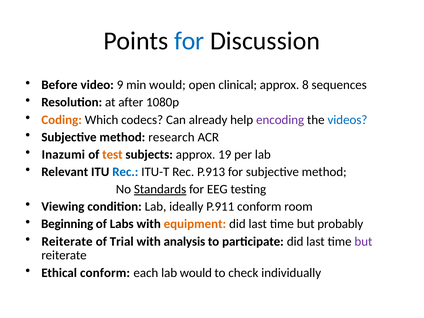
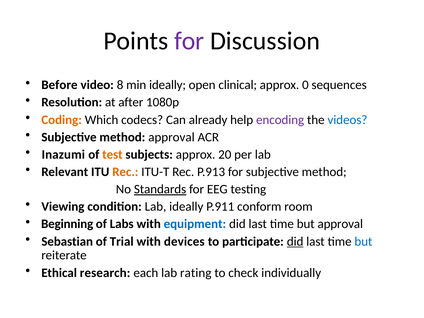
for colour: blue -> purple (189, 41)
9: 9 -> 8 (120, 85)
min would: would -> ideally (168, 85)
8: 8 -> 0 (305, 85)
method research: research -> approval (171, 137)
19: 19 -> 20 (225, 155)
Rec colour: blue -> orange (125, 172)
equipment colour: orange -> blue (195, 224)
but probably: probably -> approval (340, 224)
Reiterate: Reiterate -> Sebastian (67, 241)
analysis: analysis -> devices (184, 241)
did underline: none -> present (295, 241)
but colour: purple -> blue (363, 241)
Ethical conform: conform -> research (105, 273)
lab would: would -> rating (196, 273)
